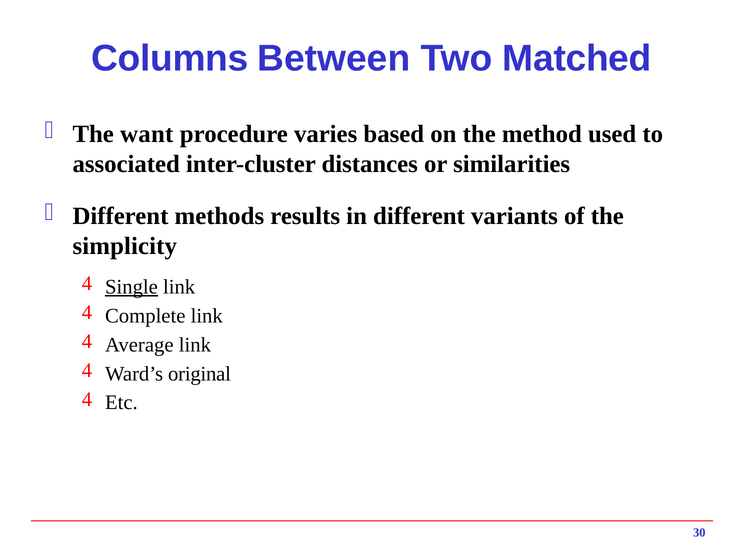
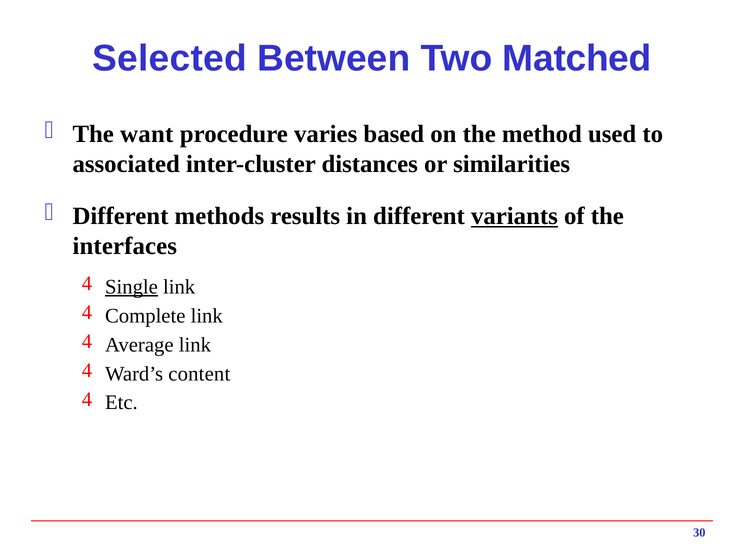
Columns: Columns -> Selected (170, 58)
variants underline: none -> present (514, 216)
simplicity: simplicity -> interfaces (125, 246)
original: original -> content (199, 374)
